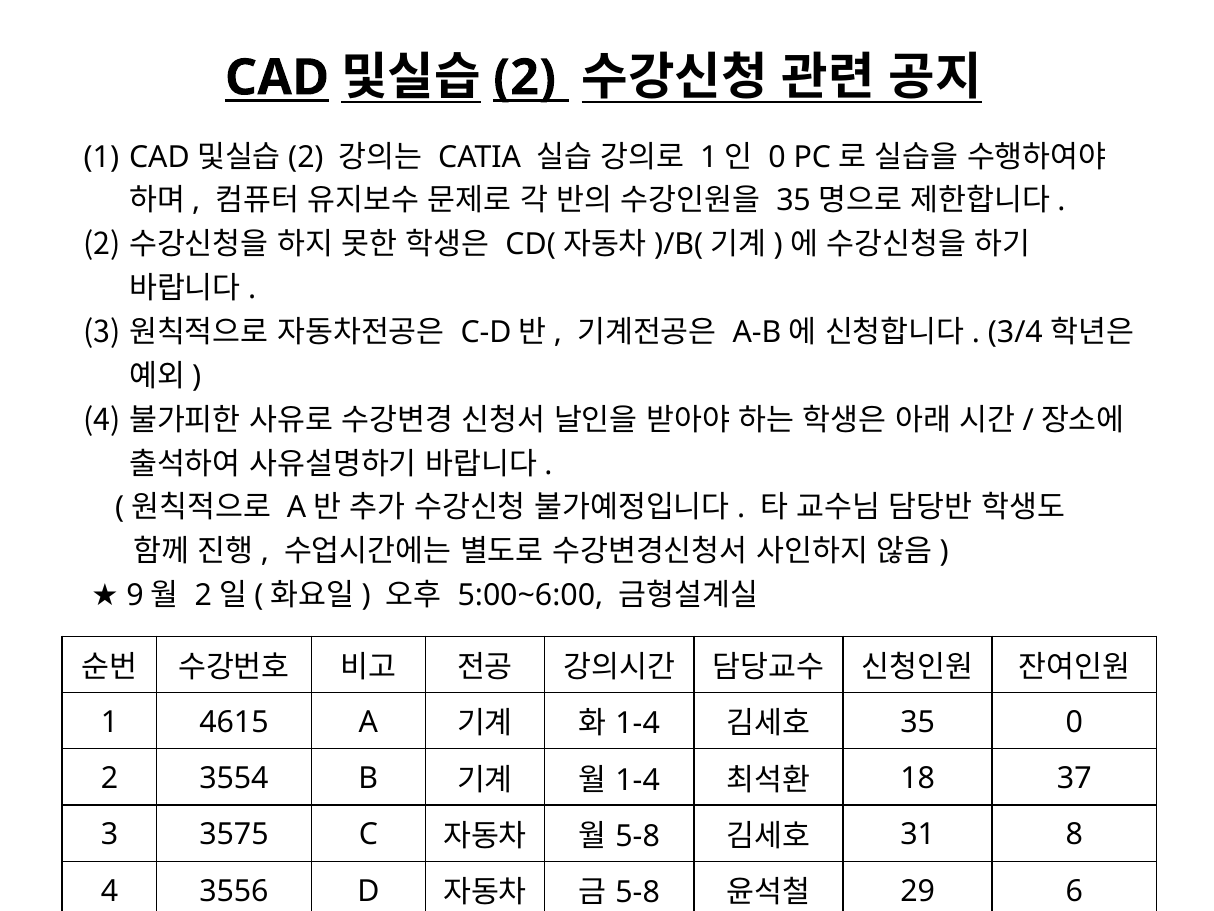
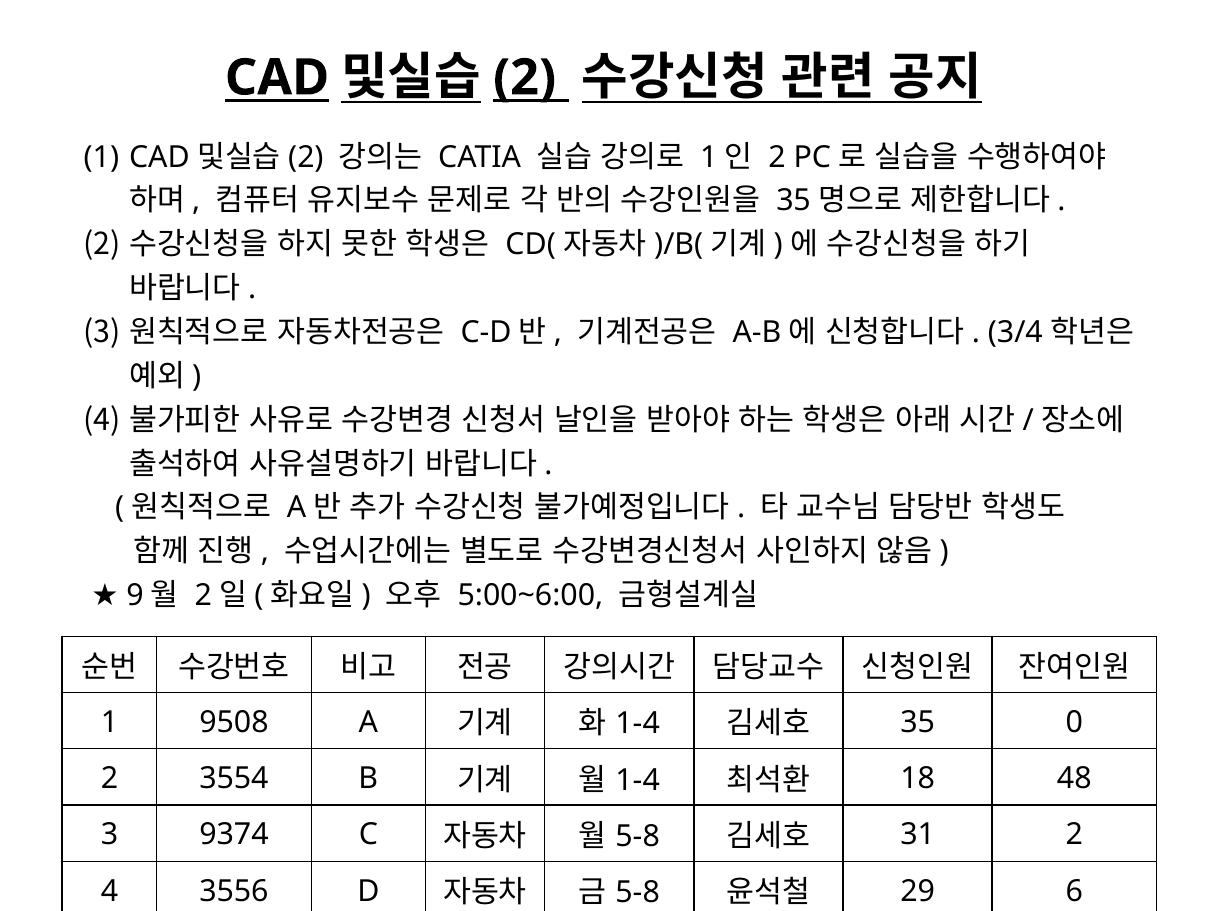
0: 0 -> 2 (777, 157)
4615: 4615 -> 9508 (234, 722)
37: 37 -> 48 (1074, 778)
3575: 3575 -> 9374 (234, 834)
31 8: 8 -> 2 (1074, 834)
